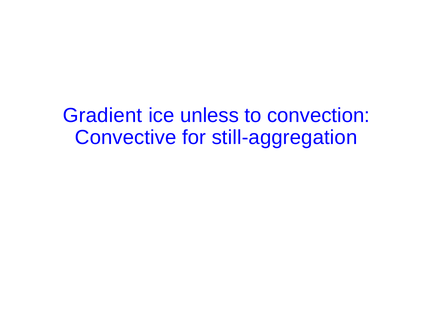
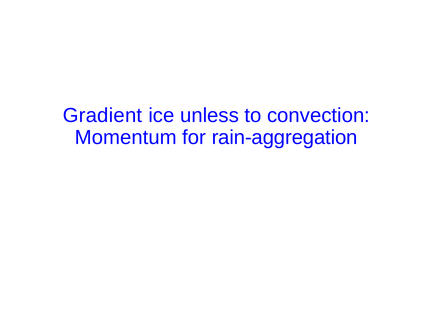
Convective: Convective -> Momentum (126, 137)
still-aggregation: still-aggregation -> rain-aggregation (285, 137)
